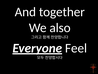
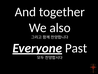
Feel: Feel -> Past (76, 48)
